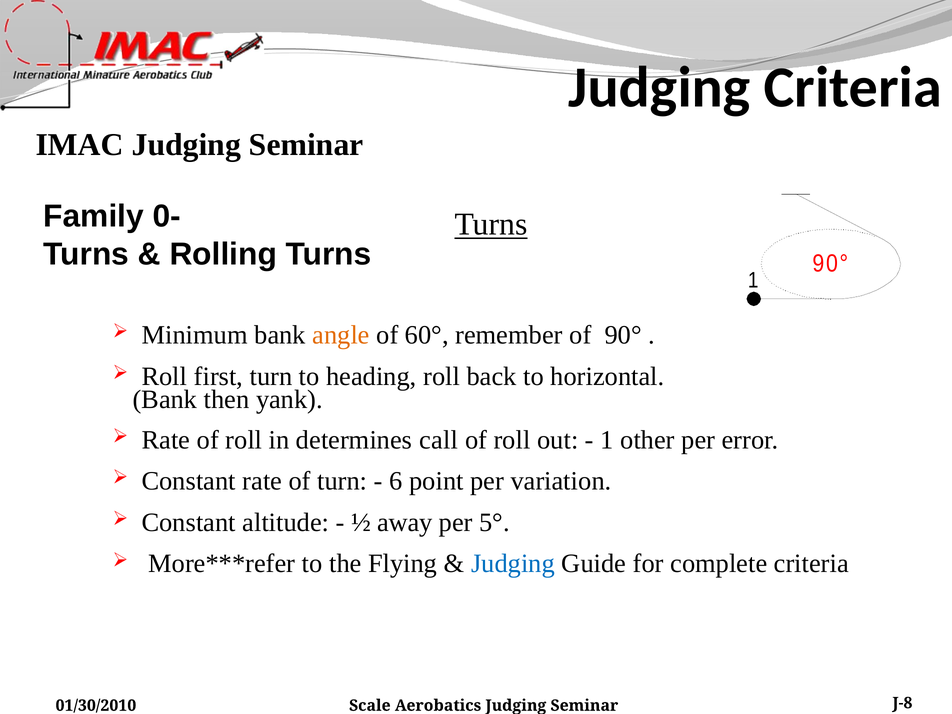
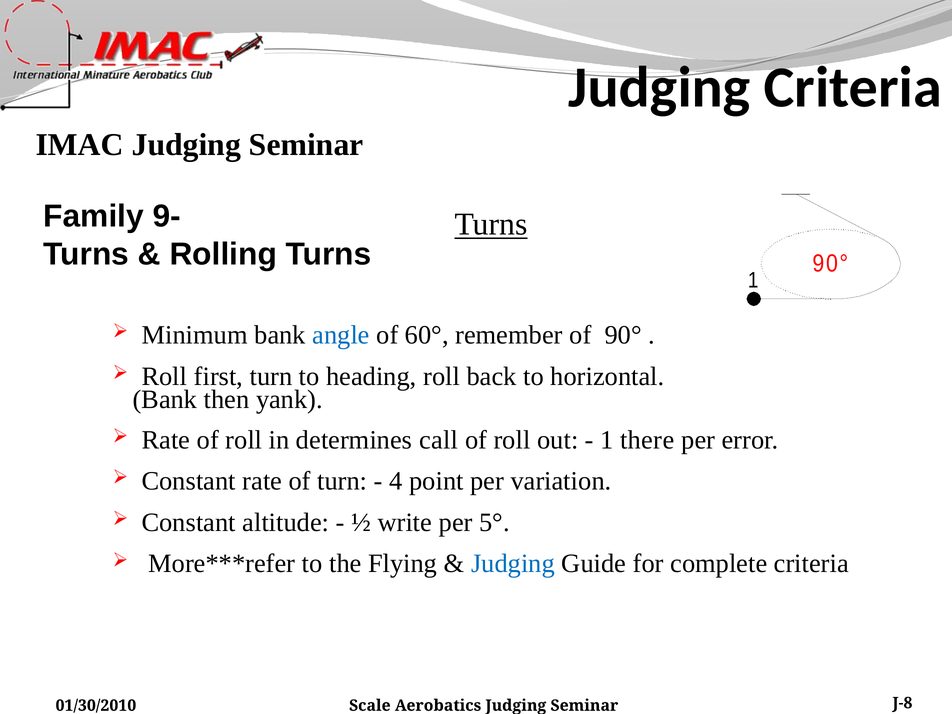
0-: 0- -> 9- (167, 216)
angle colour: orange -> blue (341, 335)
other: other -> there (647, 440)
6: 6 -> 4 (396, 481)
away: away -> write (405, 522)
